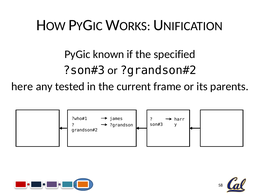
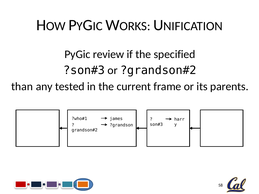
known: known -> review (109, 54)
here: here -> than (22, 87)
